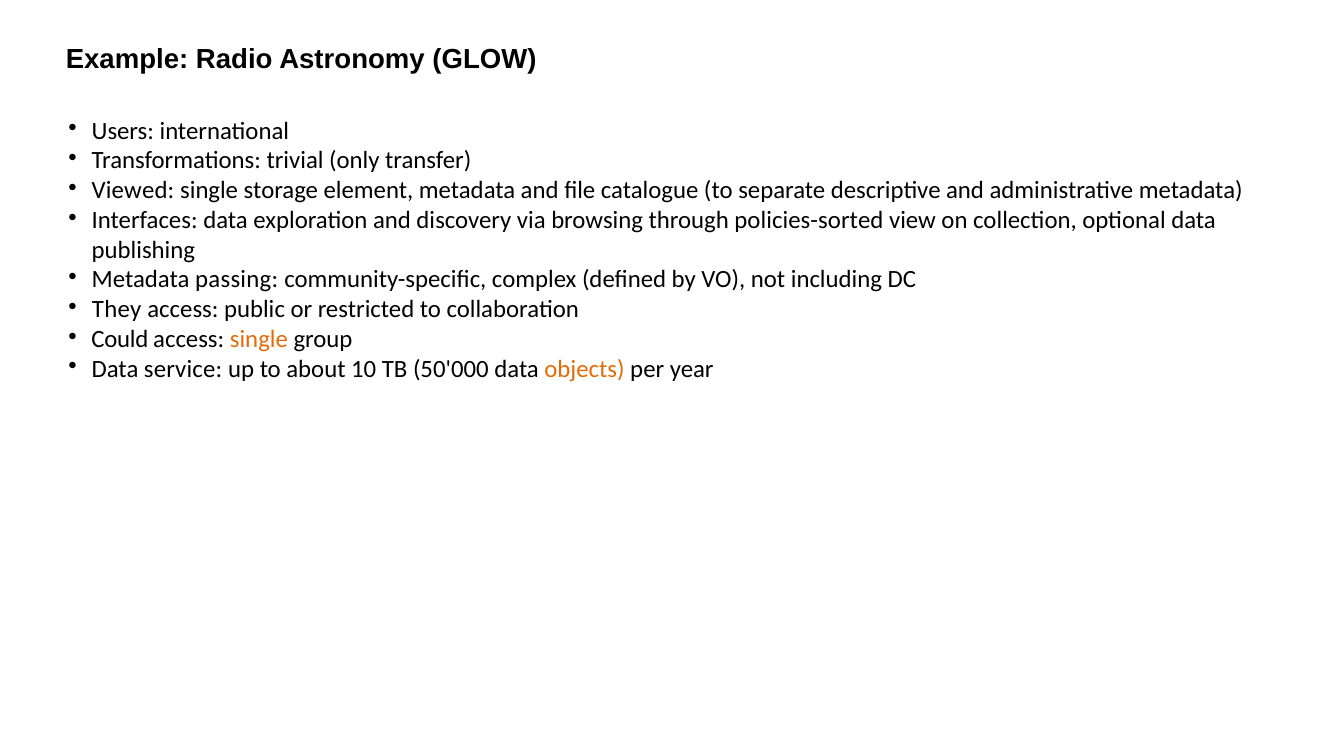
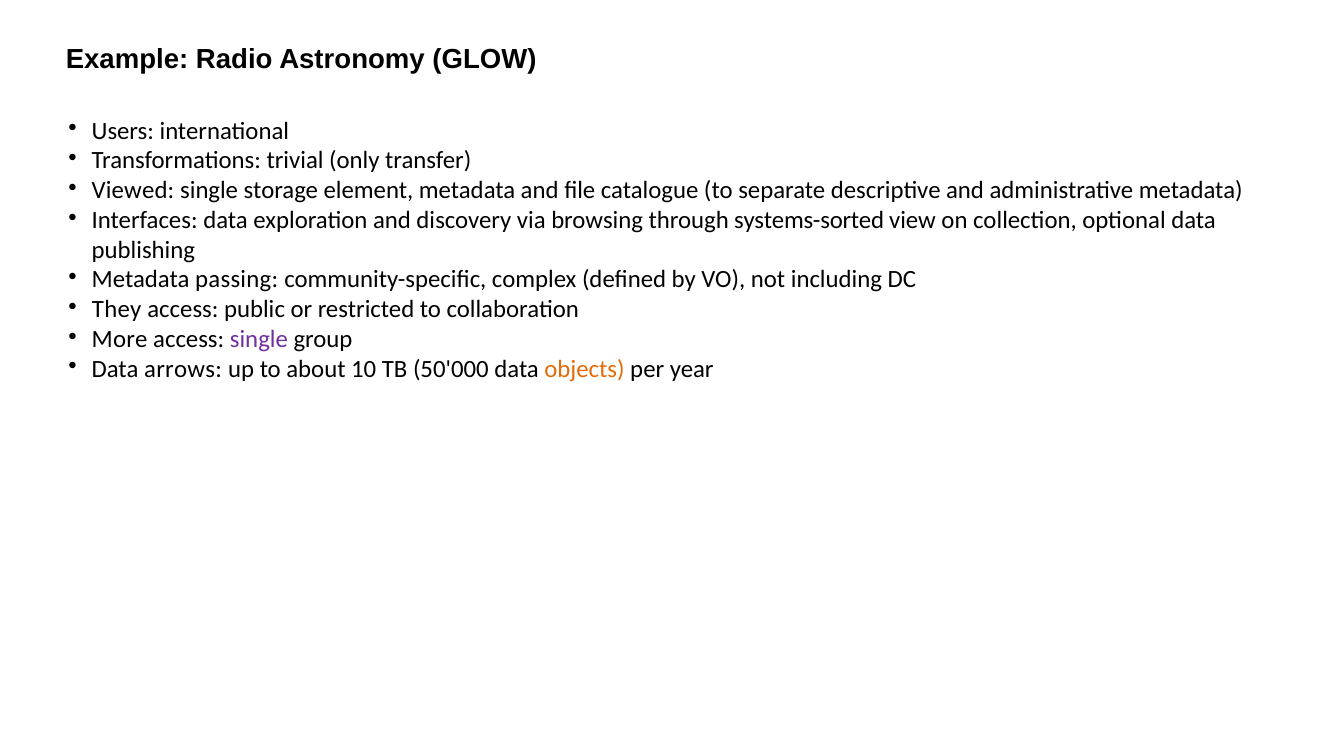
policies-sorted: policies-sorted -> systems-sorted (809, 220)
Could: Could -> More (120, 339)
single colour: orange -> purple (259, 339)
service: service -> arrows (183, 369)
